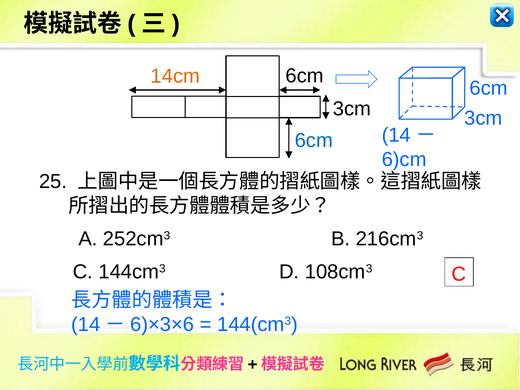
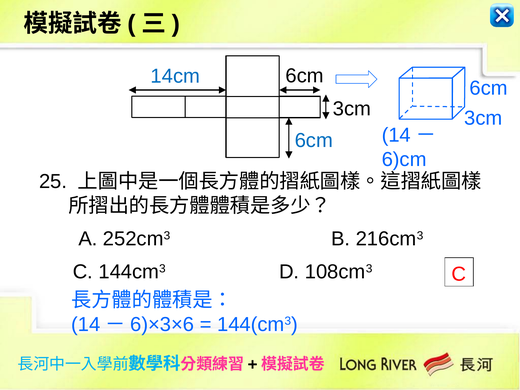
14cm colour: orange -> blue (175, 76)
